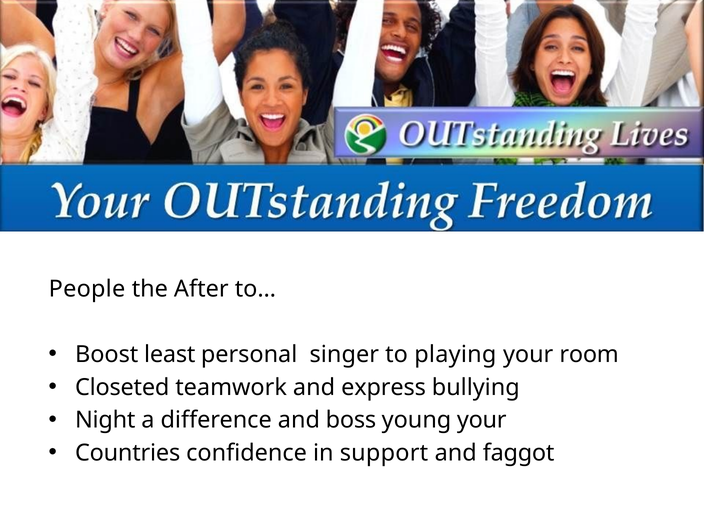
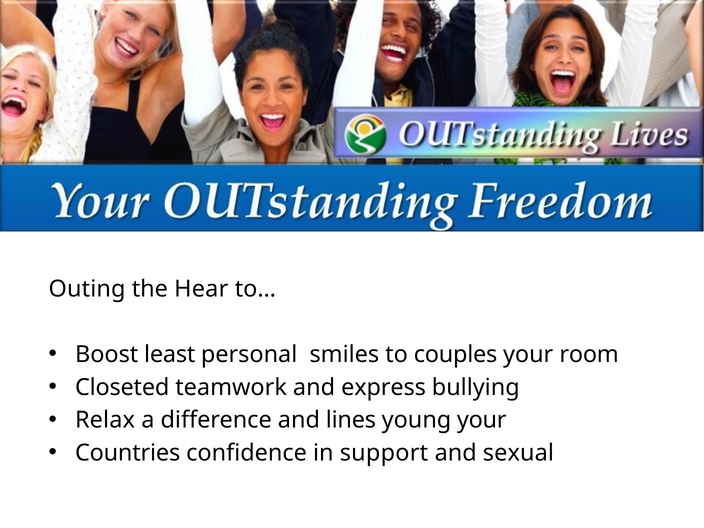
People: People -> Outing (87, 289)
After: After -> Hear (201, 289)
singer: singer -> smiles (344, 354)
playing: playing -> couples (456, 354)
Night: Night -> Relax (105, 420)
boss: boss -> lines (351, 420)
faggot: faggot -> sexual (518, 453)
